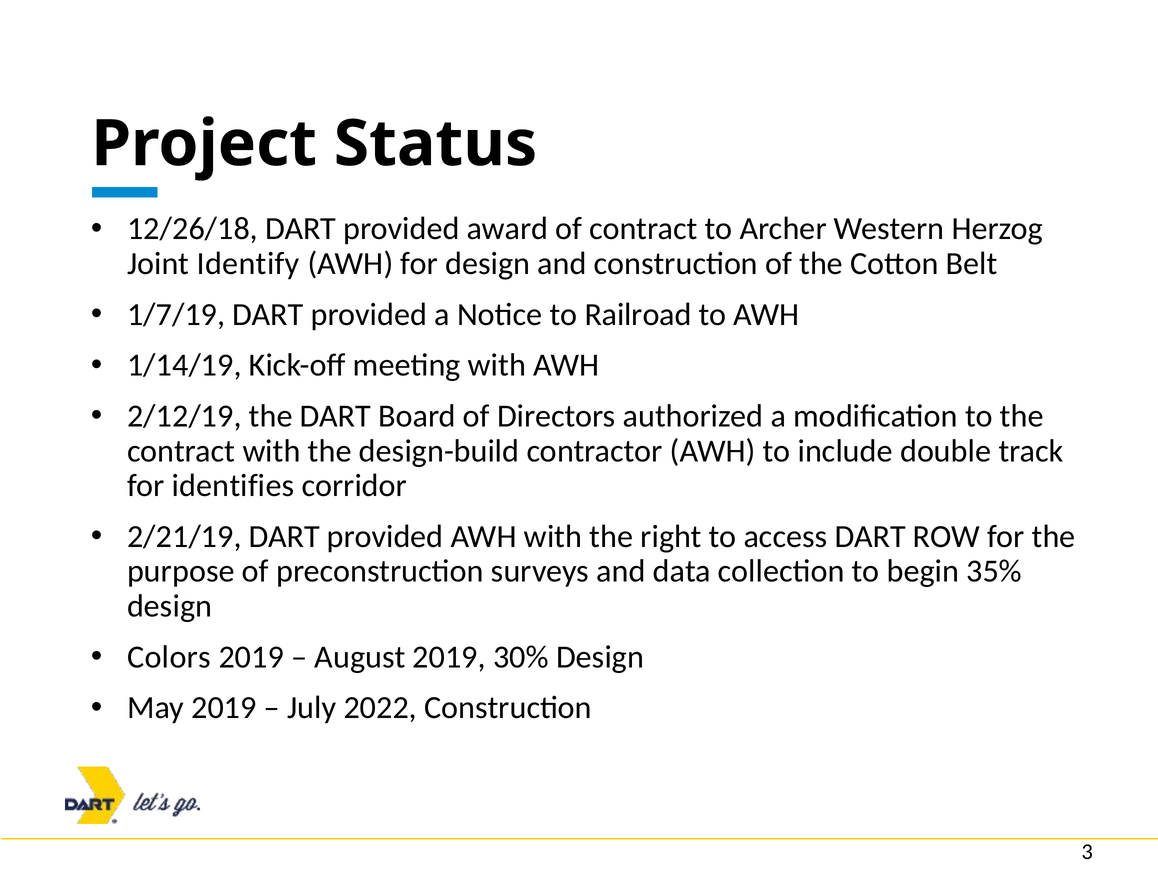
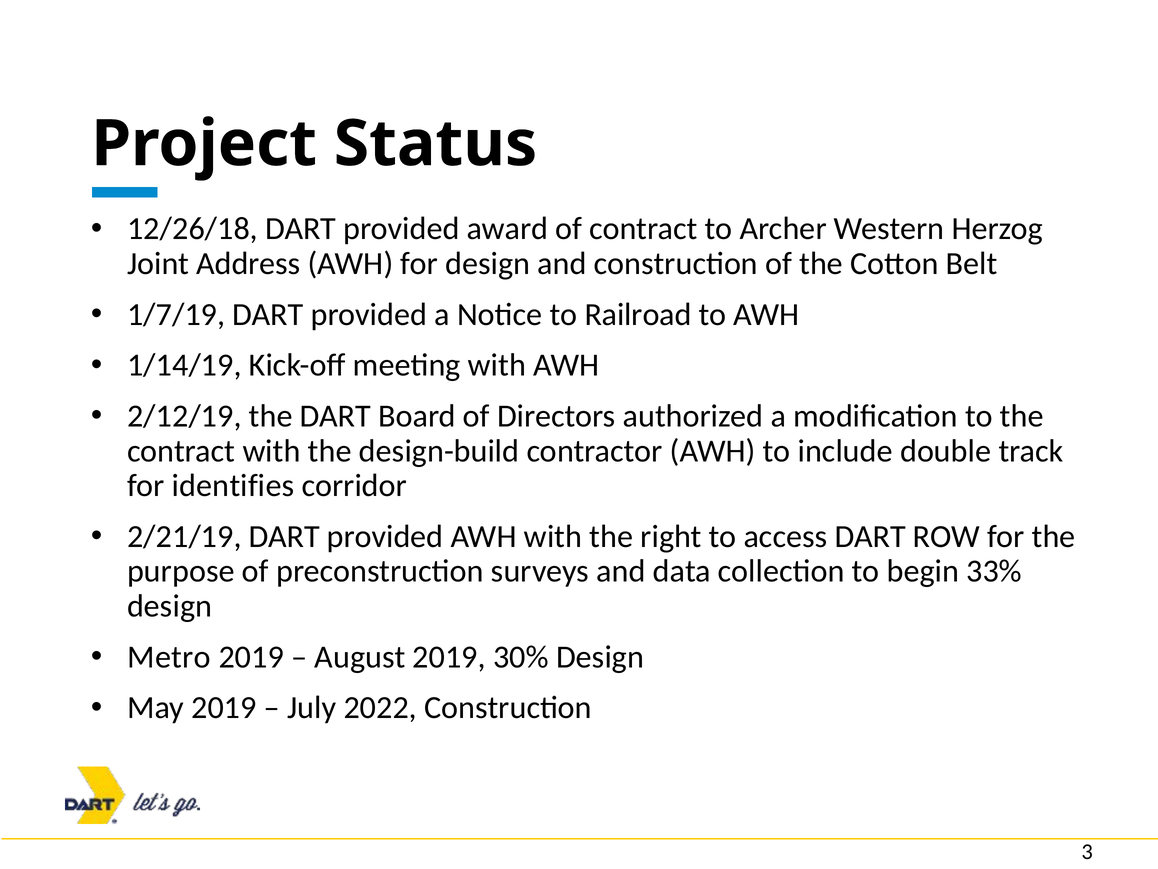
Identify: Identify -> Address (248, 263)
35%: 35% -> 33% (994, 571)
Colors: Colors -> Metro (169, 657)
